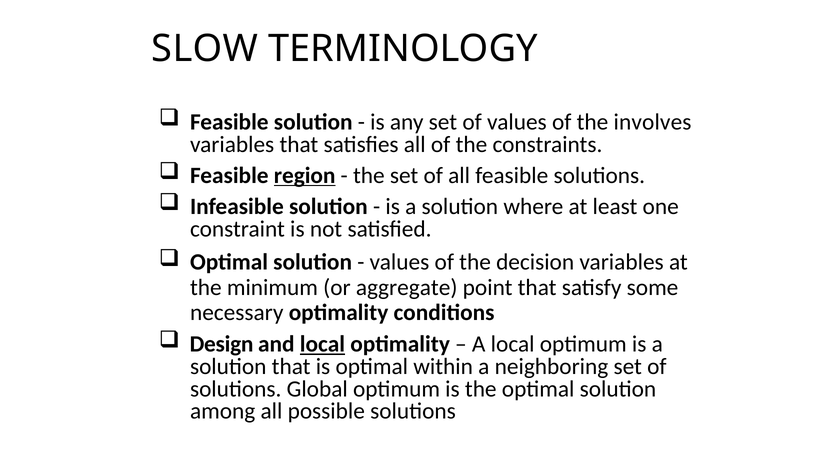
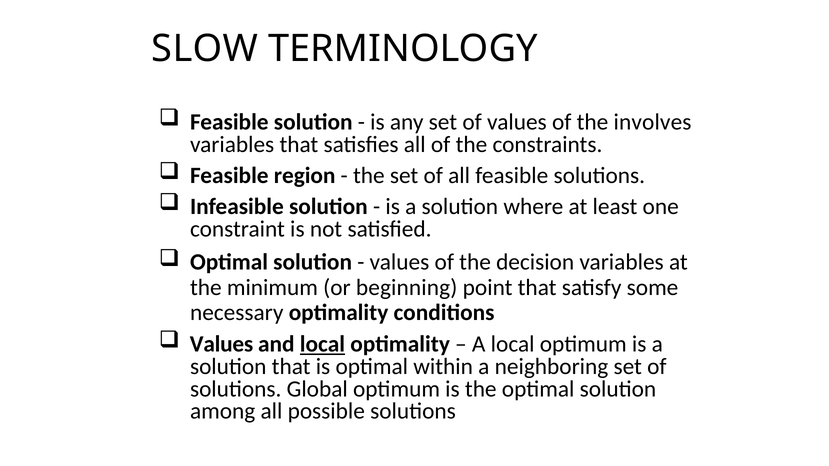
region underline: present -> none (305, 176)
aggregate: aggregate -> beginning (407, 288)
Design: Design -> Values (222, 344)
